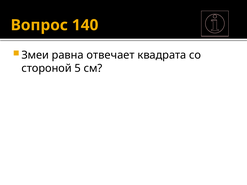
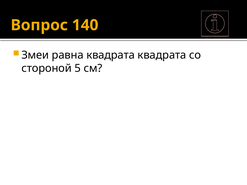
равна отвечает: отвечает -> квадрата (111, 55)
